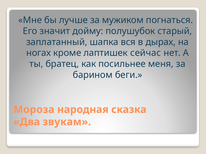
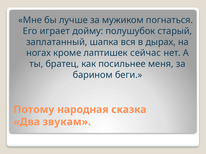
значит: значит -> играет (55, 31)
Мороза: Мороза -> Потому (34, 110)
